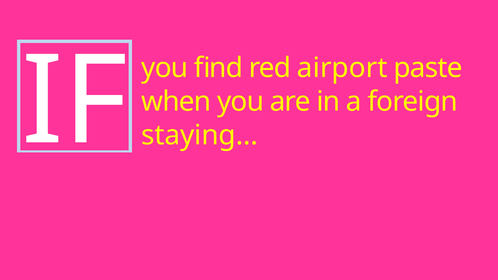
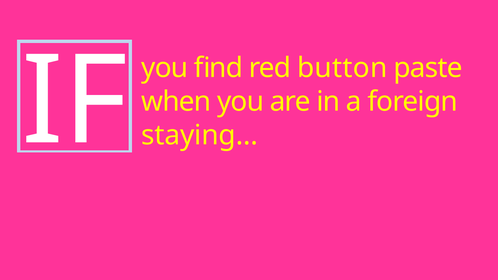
airport: airport -> button (342, 68)
